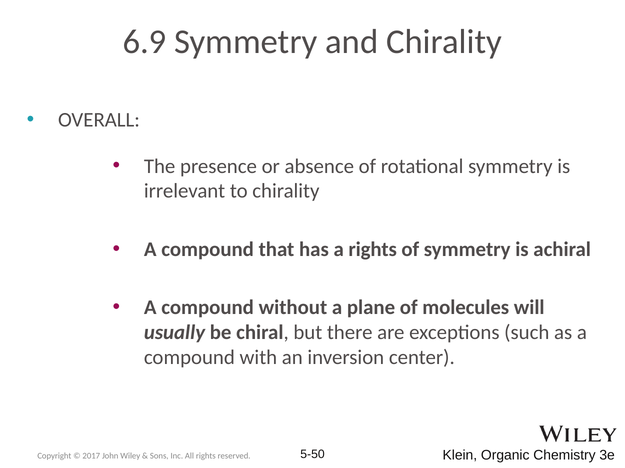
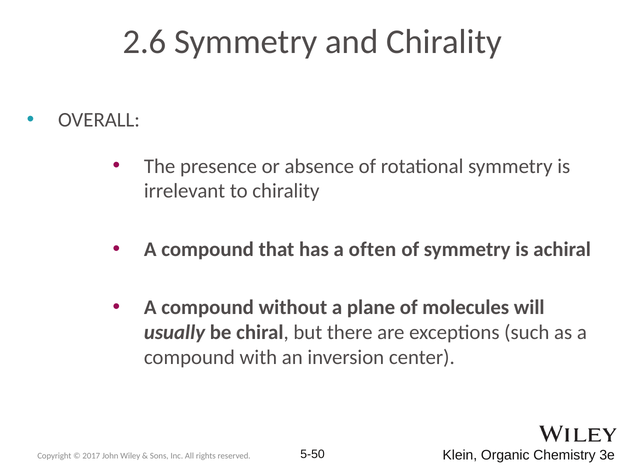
6.9: 6.9 -> 2.6 (145, 42)
a rights: rights -> often (372, 250)
